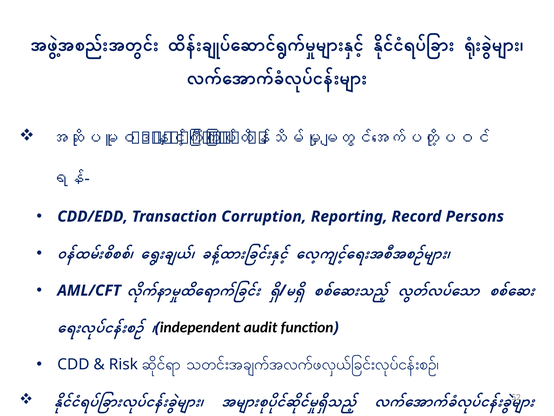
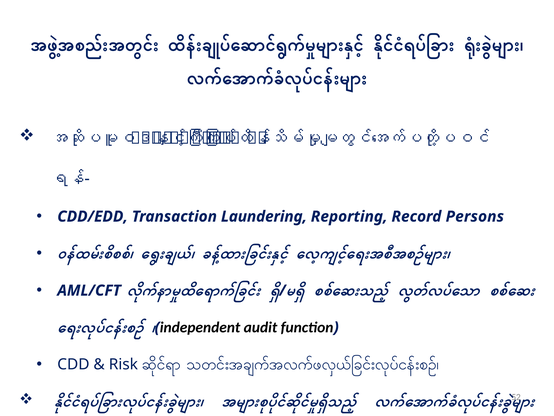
Corruption: Corruption -> Laundering (264, 216)
